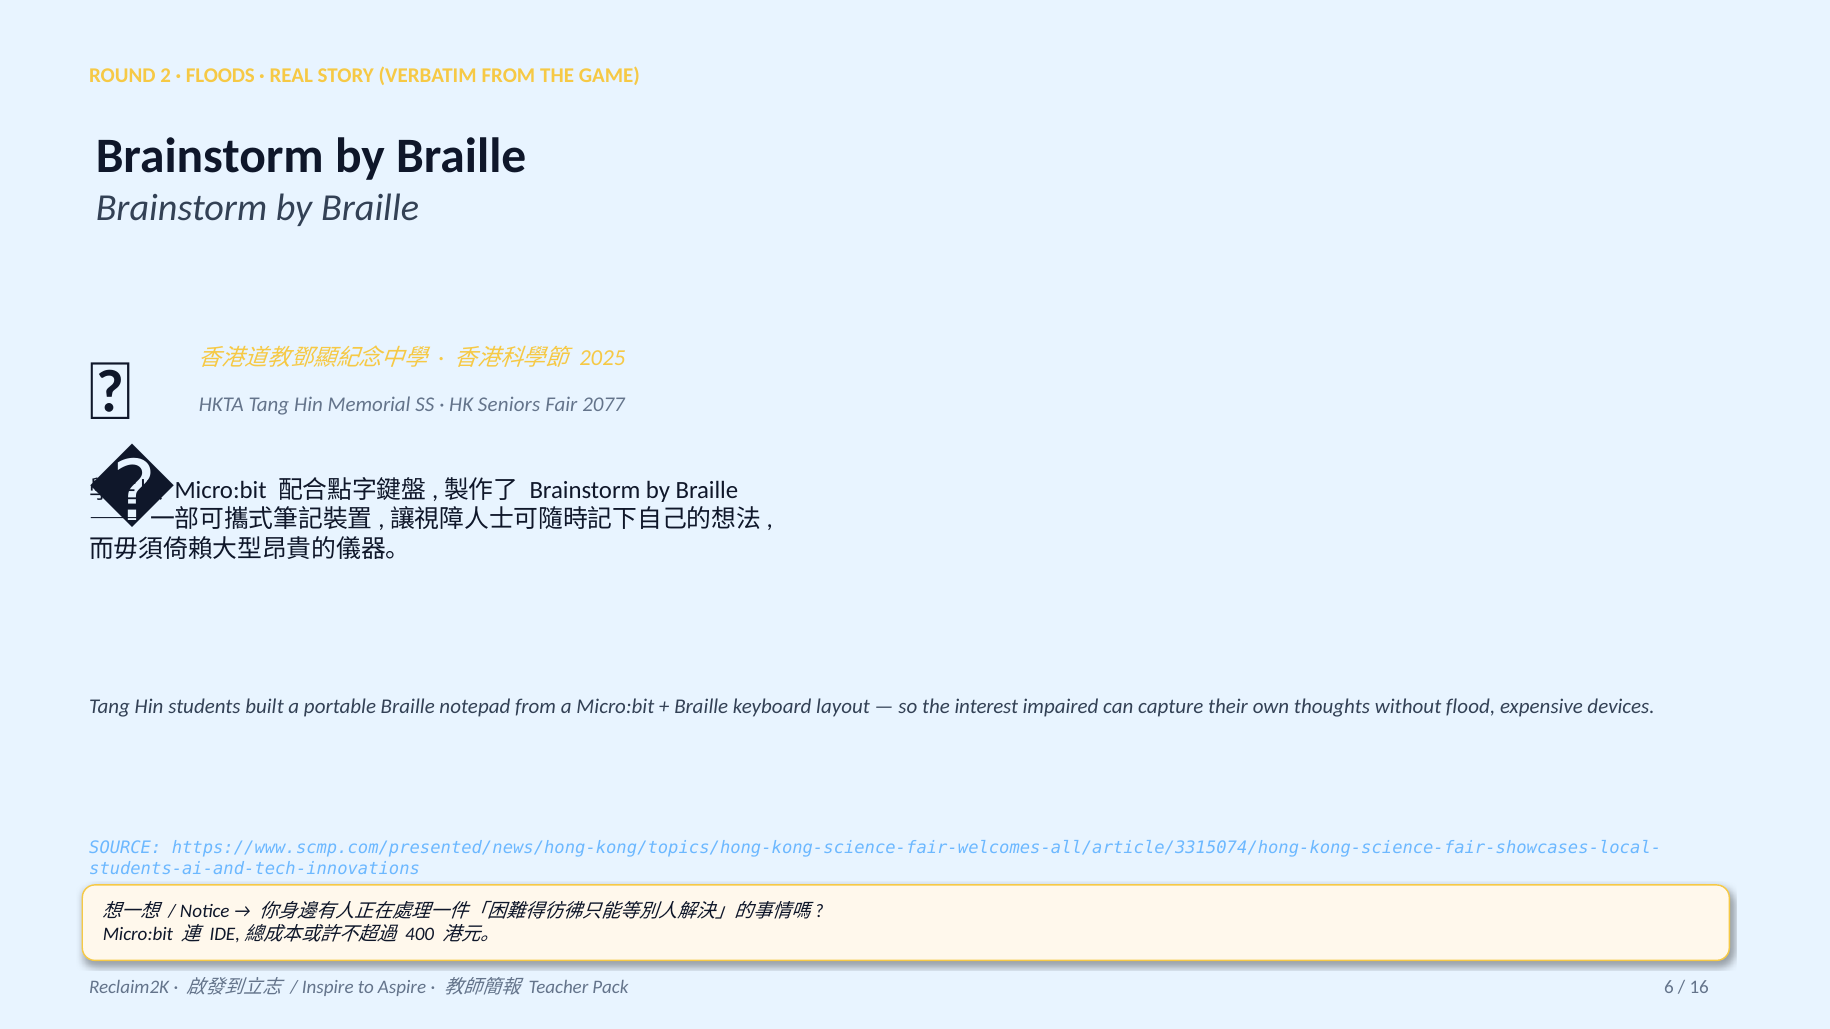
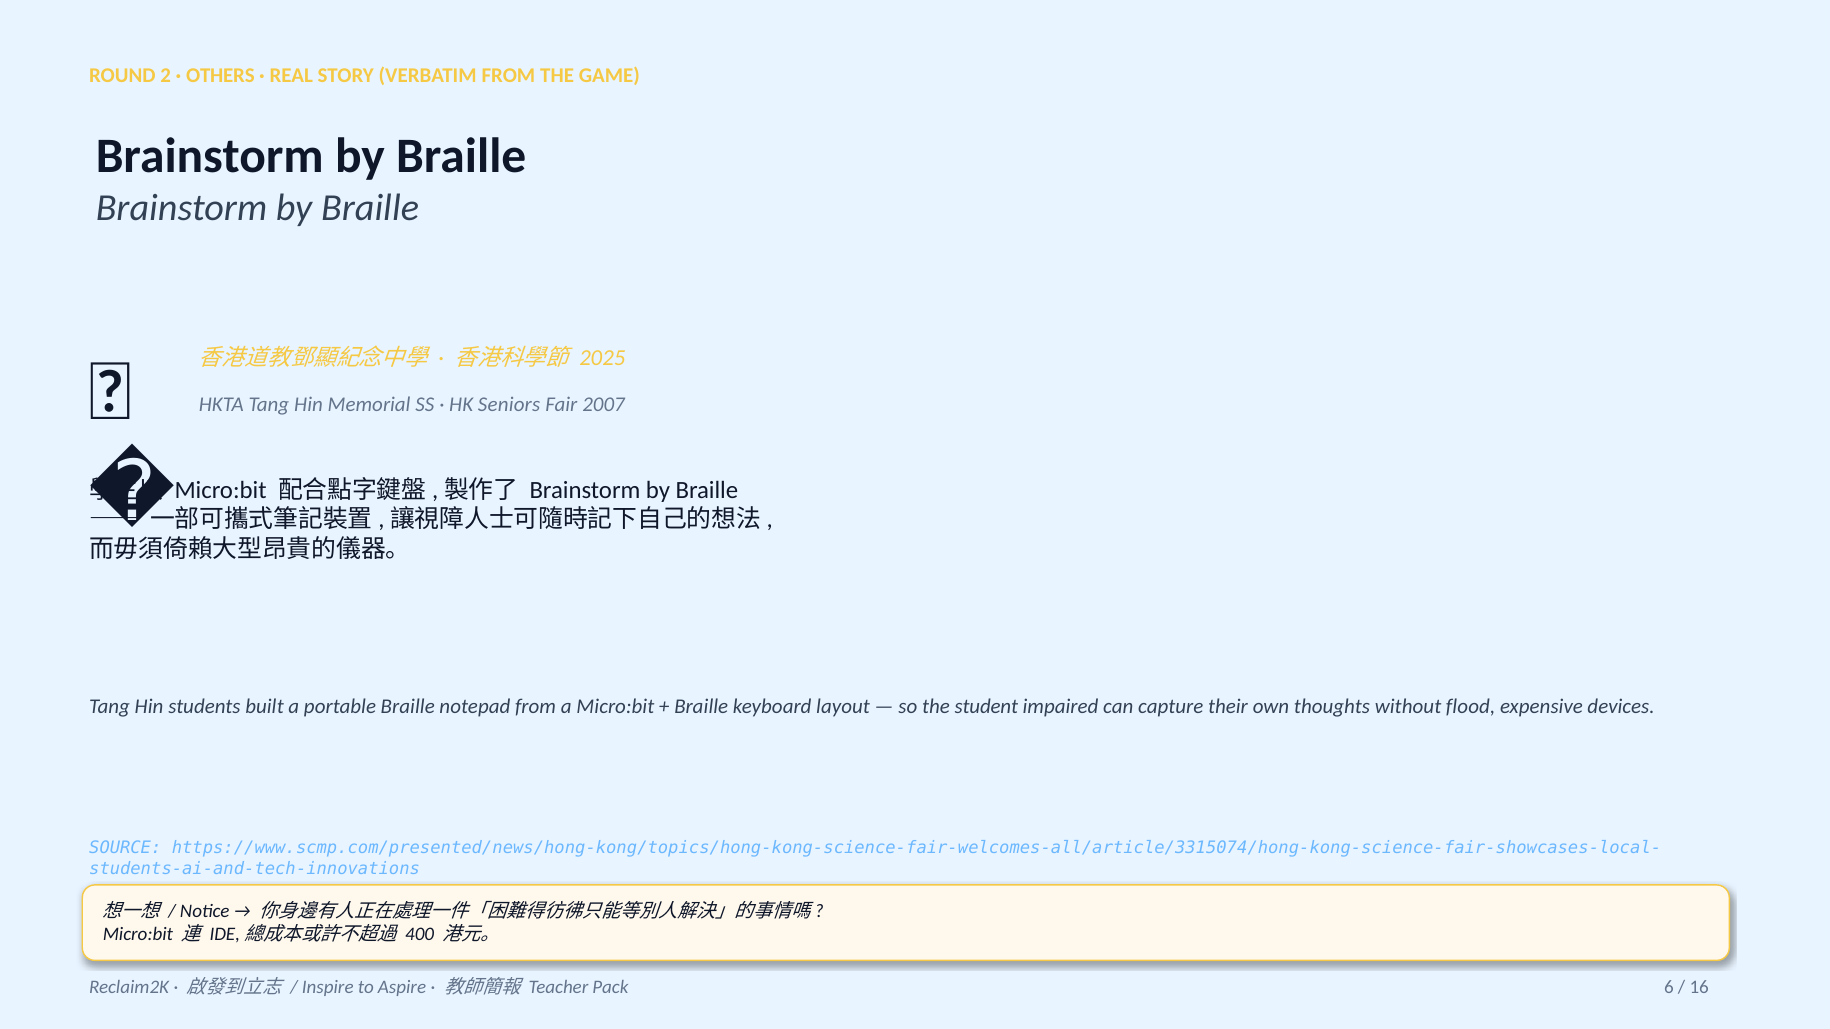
FLOODS: FLOODS -> OTHERS (220, 76)
2077: 2077 -> 2007 (604, 405)
interest: interest -> student (986, 707)
